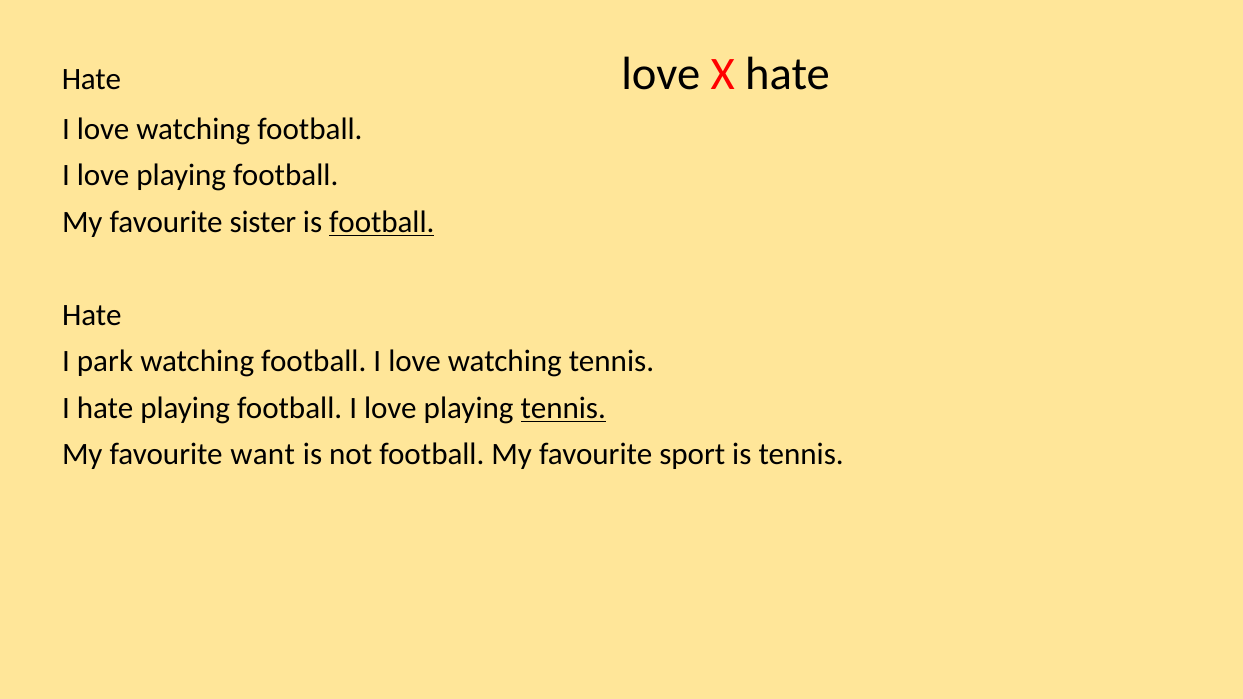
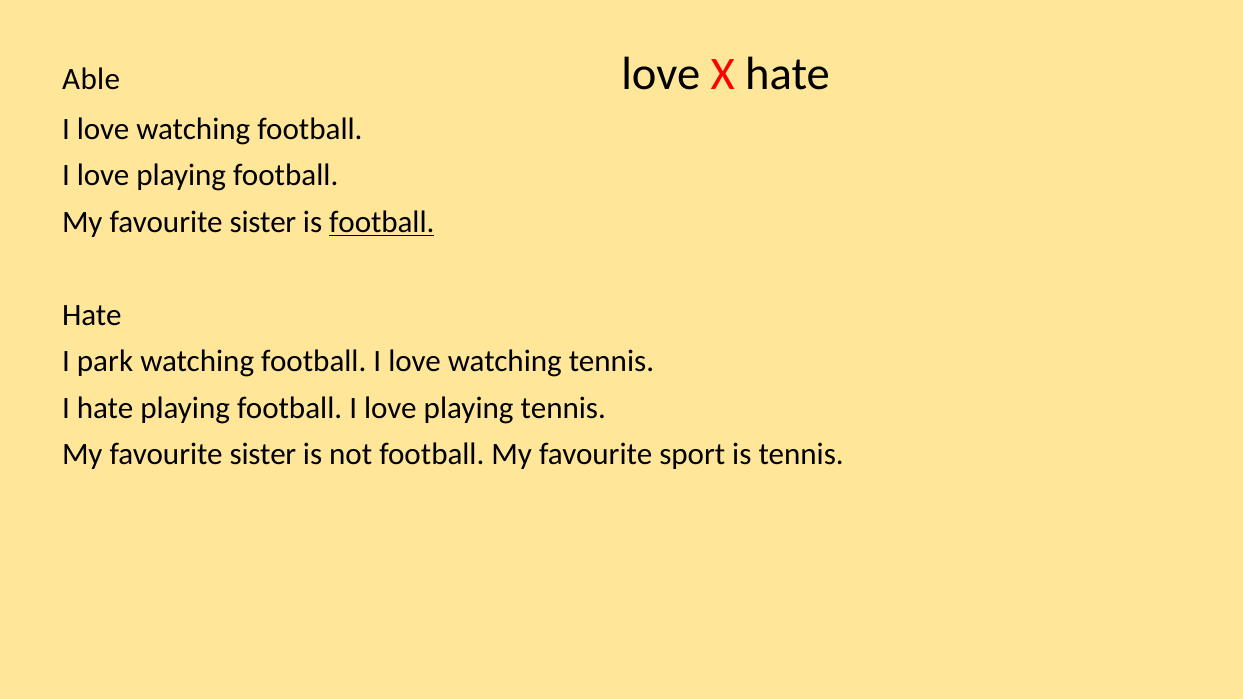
Hate: Hate -> Able (91, 79)
tennis underline: present -> none (563, 408)
want: want -> sister (263, 455)
